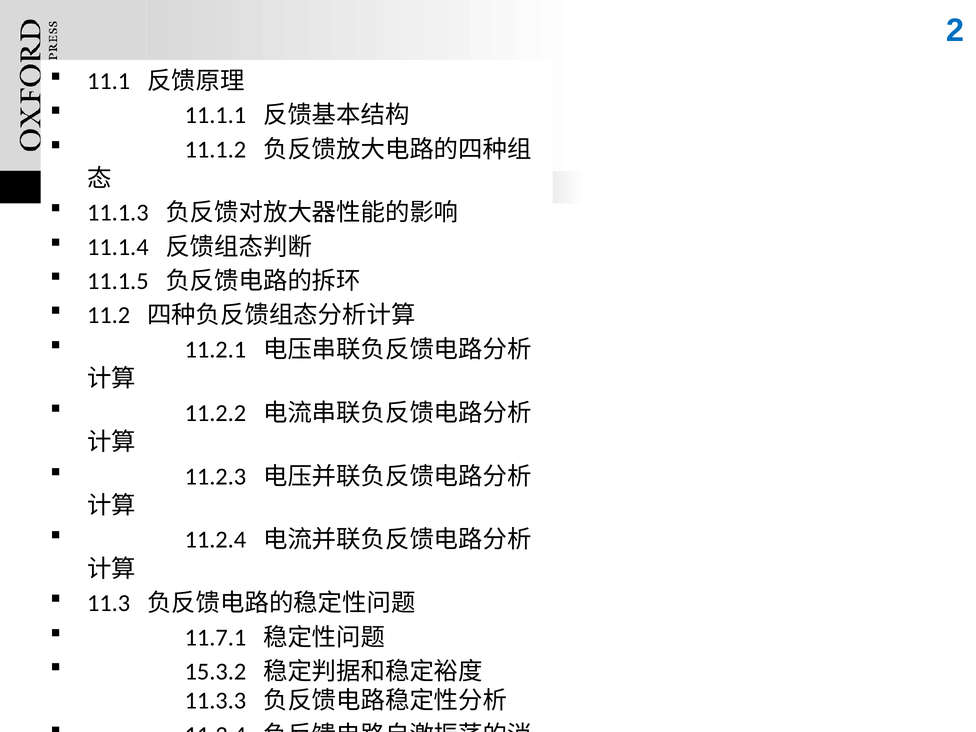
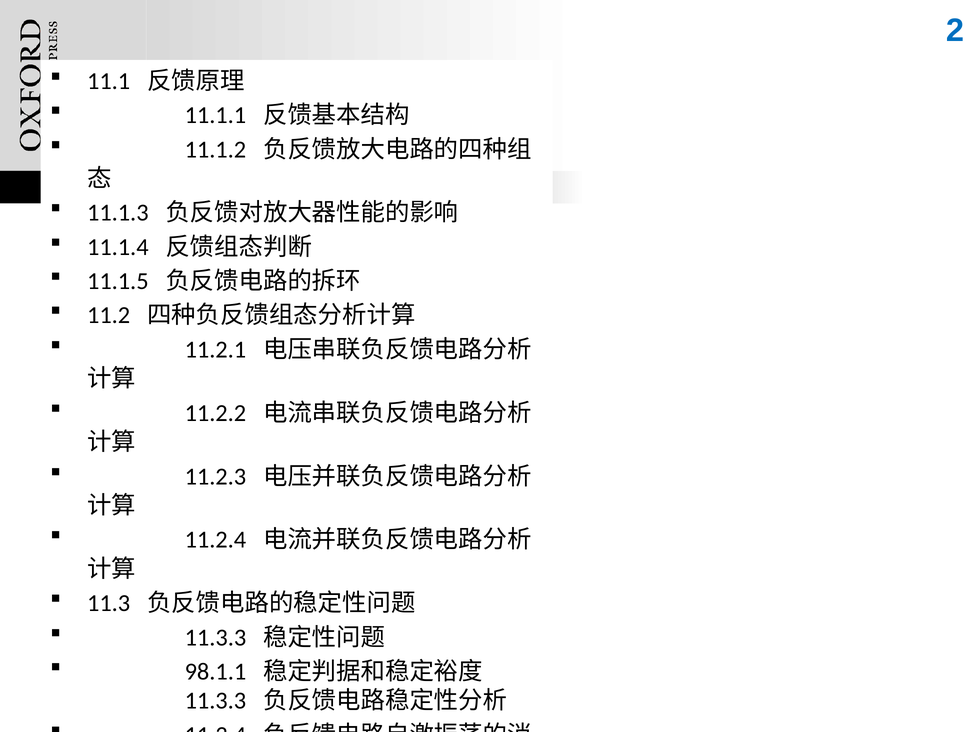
11.7.1: 11.7.1 -> 11.3.3 (215, 637)
15.3.2: 15.3.2 -> 98.1.1 (215, 672)
